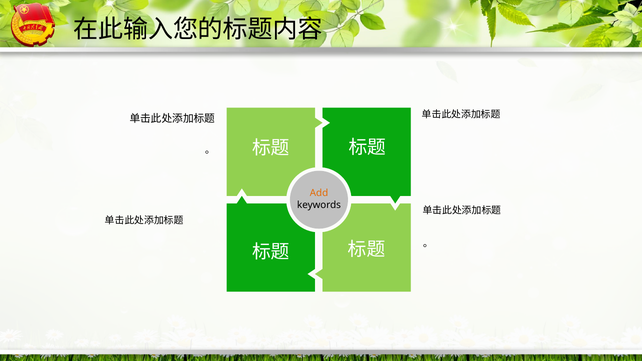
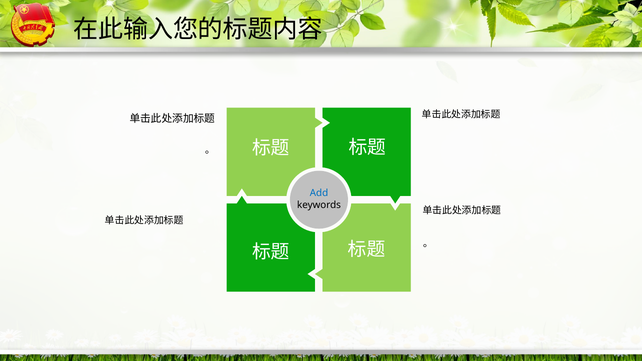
Add colour: orange -> blue (319, 193)
